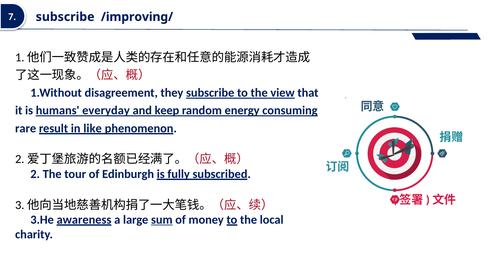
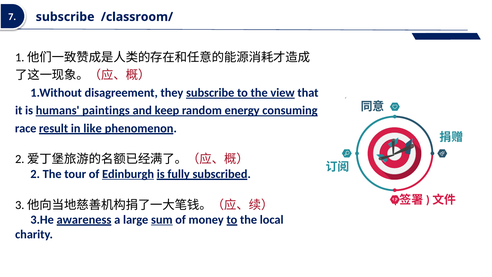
/improving/: /improving/ -> /classroom/ (137, 17)
everyday: everyday -> paintings (106, 110)
rare: rare -> race (26, 128)
Edinburgh underline: none -> present (128, 174)
